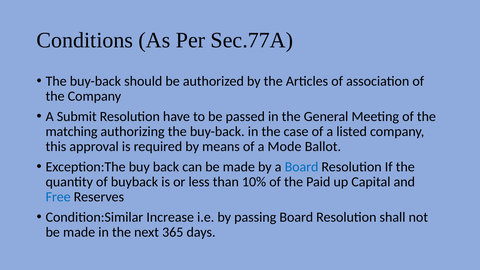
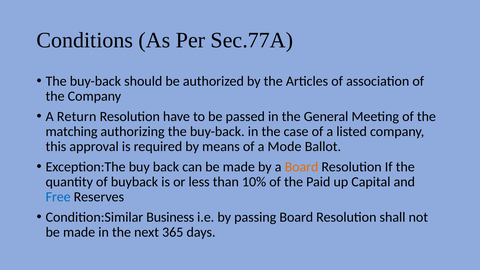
Submit: Submit -> Return (77, 116)
Board colour: blue -> orange (302, 167)
Increase: Increase -> Business (170, 217)
